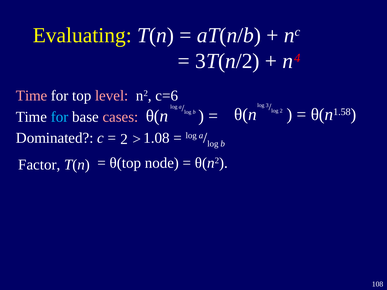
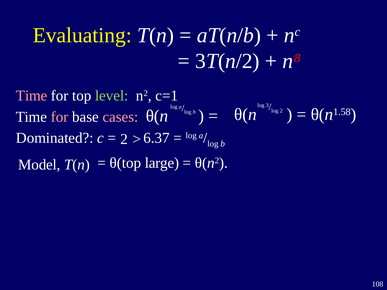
4: 4 -> 8 (297, 58)
level colour: pink -> light green (112, 96)
c=6: c=6 -> c=1 (167, 96)
for colour: light blue -> pink (60, 117)
1.08: 1.08 -> 6.37 (157, 138)
node: node -> large (162, 163)
Factor: Factor -> Model (39, 165)
